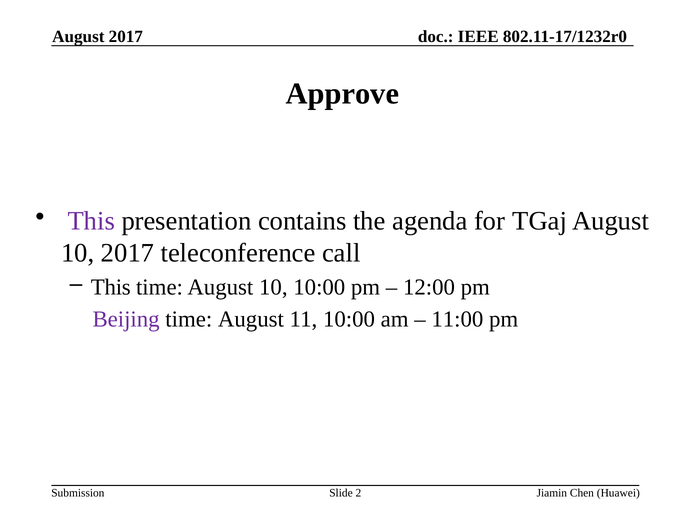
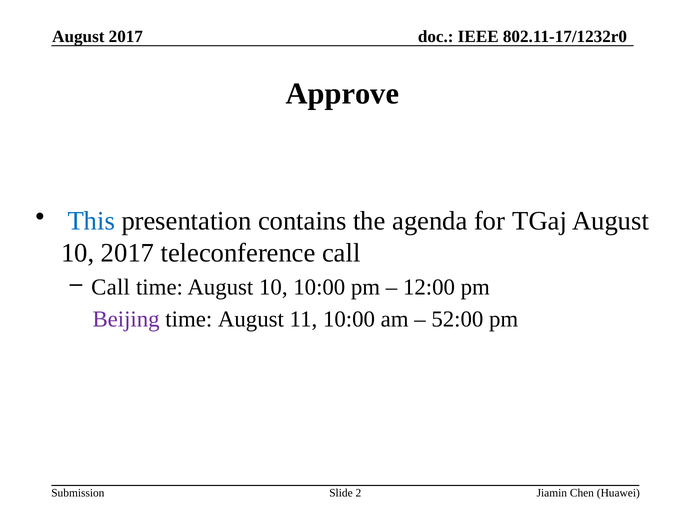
This colour: purple -> blue (91, 221)
This: This -> Call (111, 287)
11:00: 11:00 -> 52:00 (457, 319)
